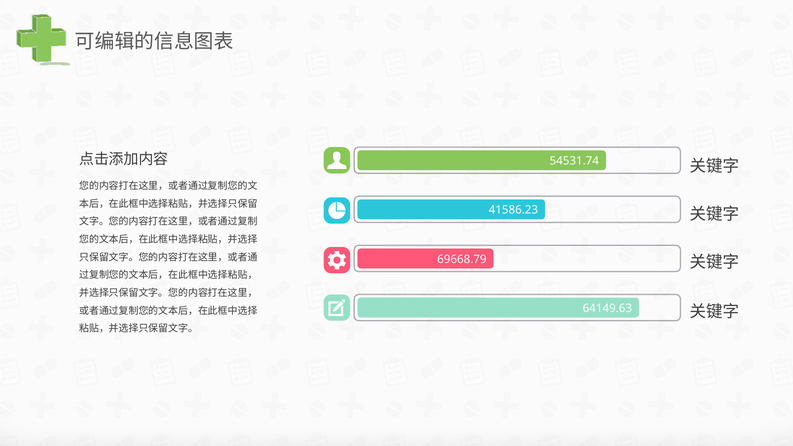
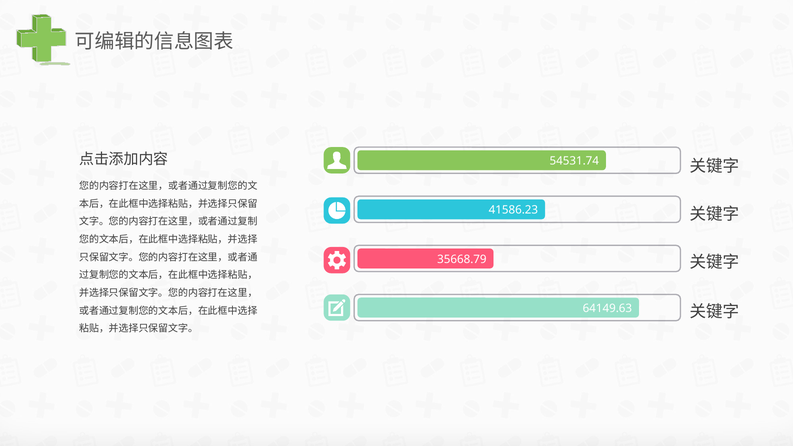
69668.79: 69668.79 -> 35668.79 (462, 259)
